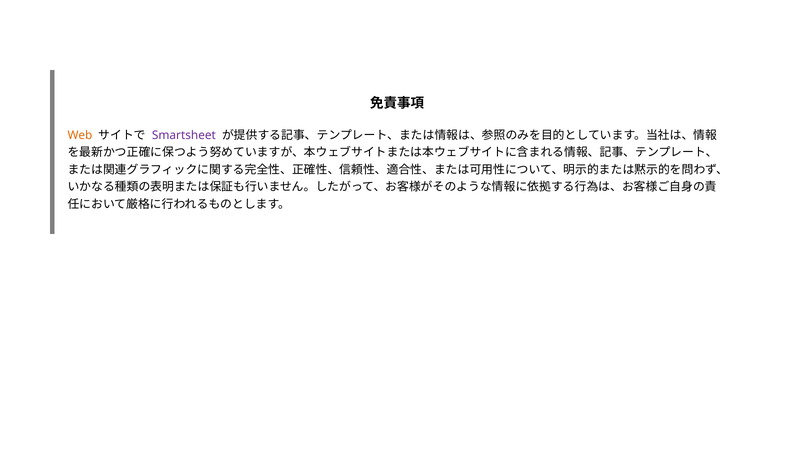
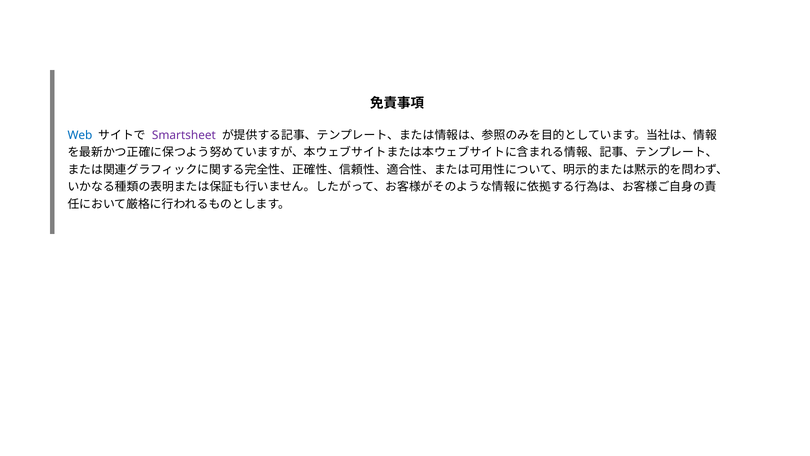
Web colour: orange -> blue (80, 135)
